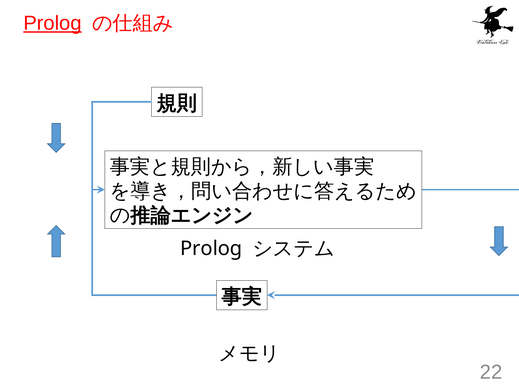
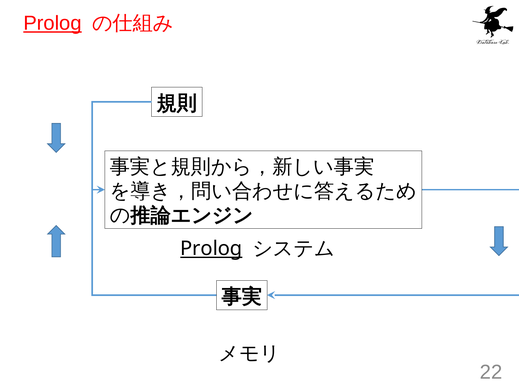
Prolog underline: none -> present (211, 249)
